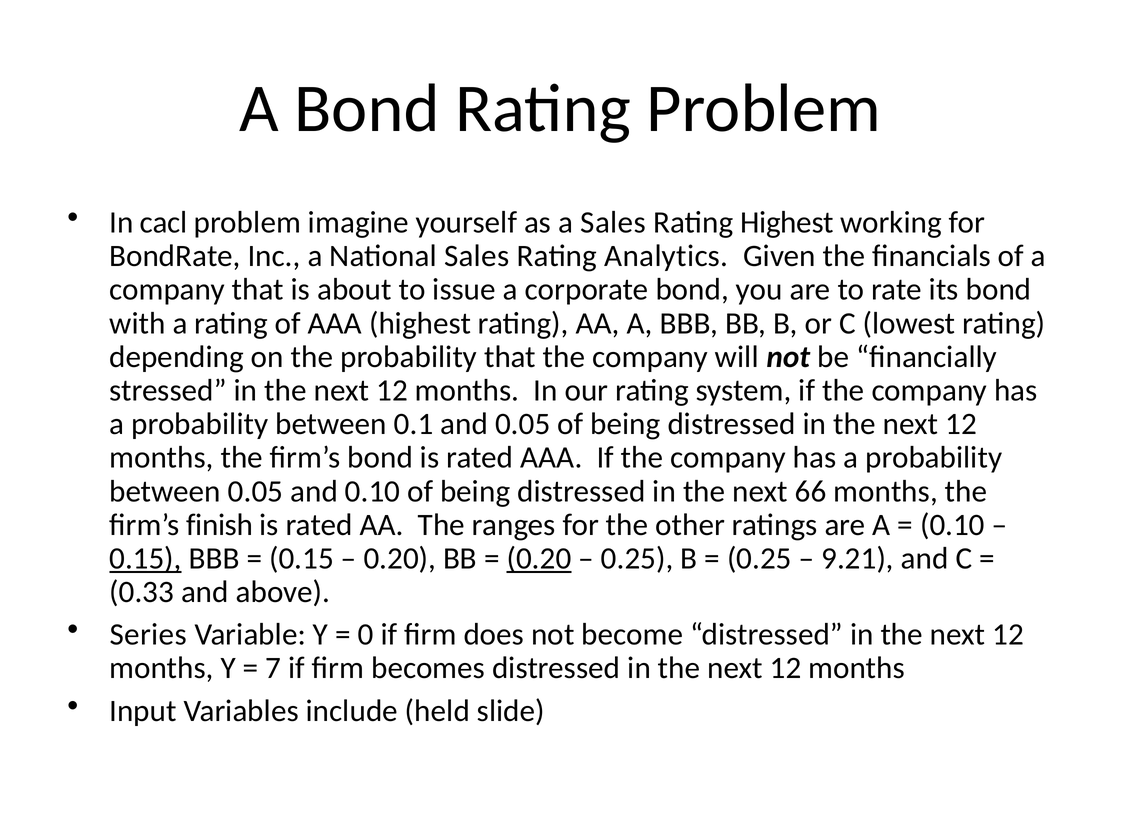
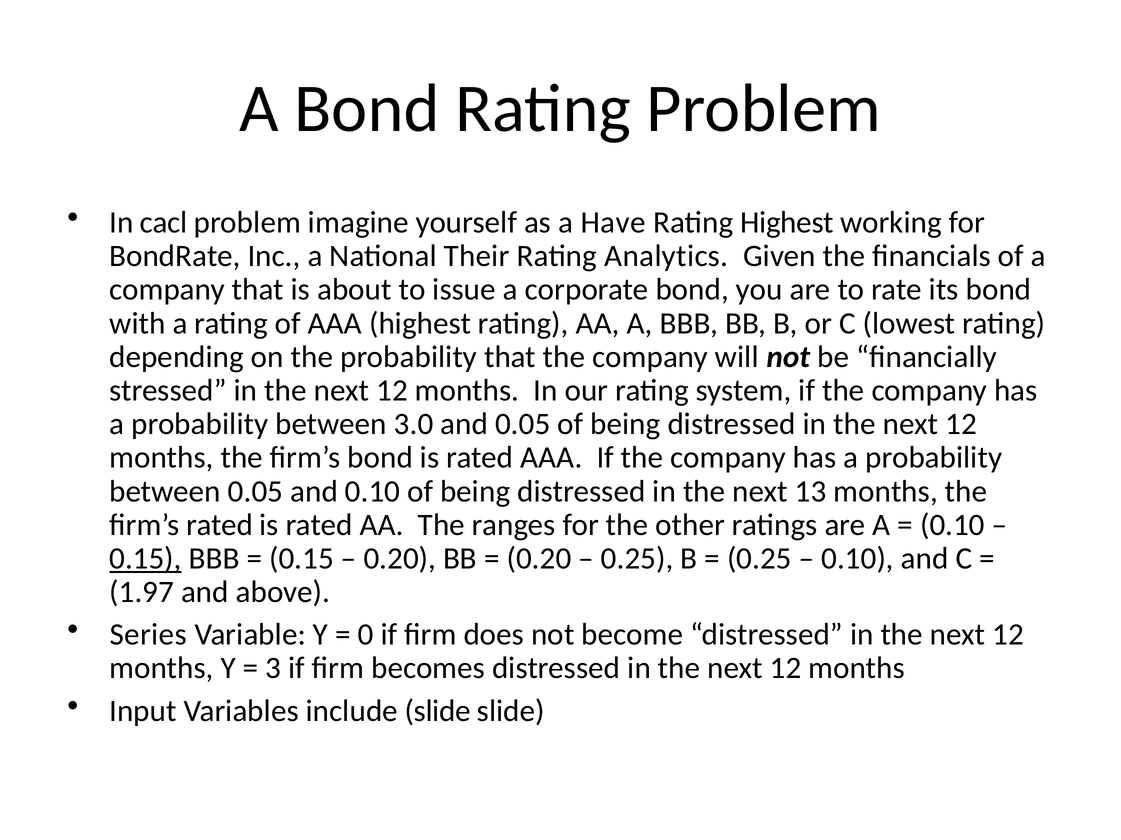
a Sales: Sales -> Have (613, 223)
National Sales: Sales -> Their (477, 256)
0.1: 0.1 -> 3.0 (414, 424)
66: 66 -> 13 (811, 492)
firm’s finish: finish -> rated (220, 525)
0.20 underline: present -> none (539, 559)
9.21: 9.21 -> 0.10 (858, 559)
0.33: 0.33 -> 1.97 (142, 593)
7: 7 -> 3 (273, 669)
include held: held -> slide (438, 711)
